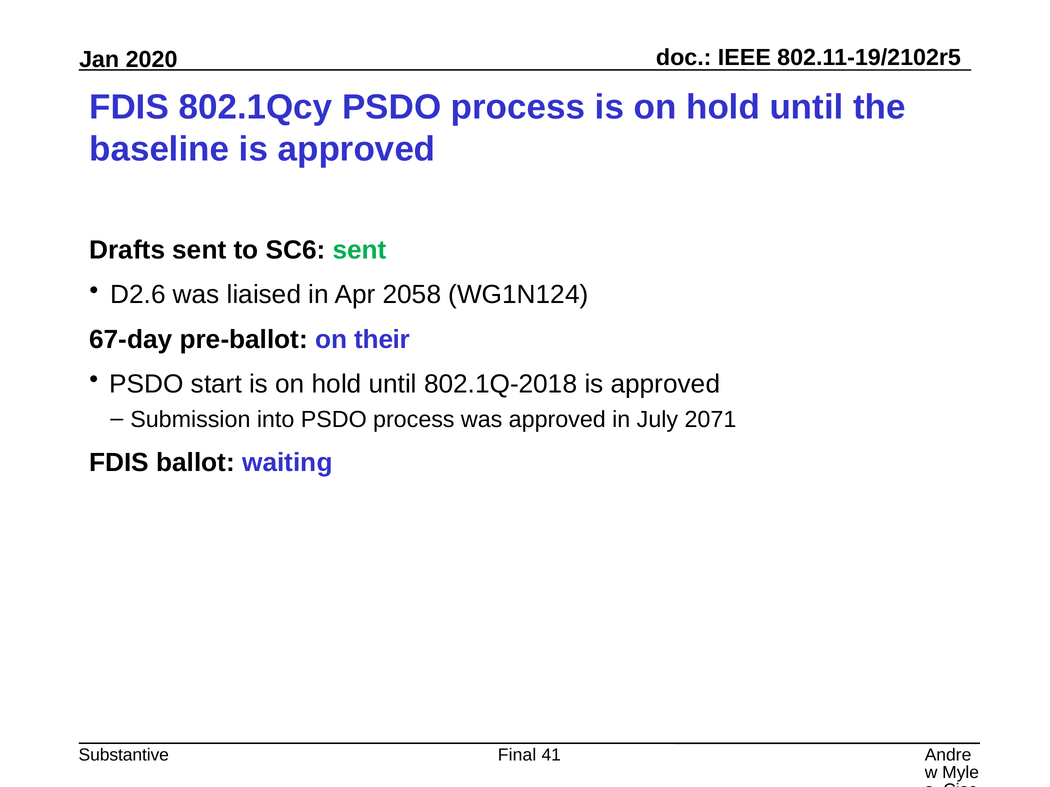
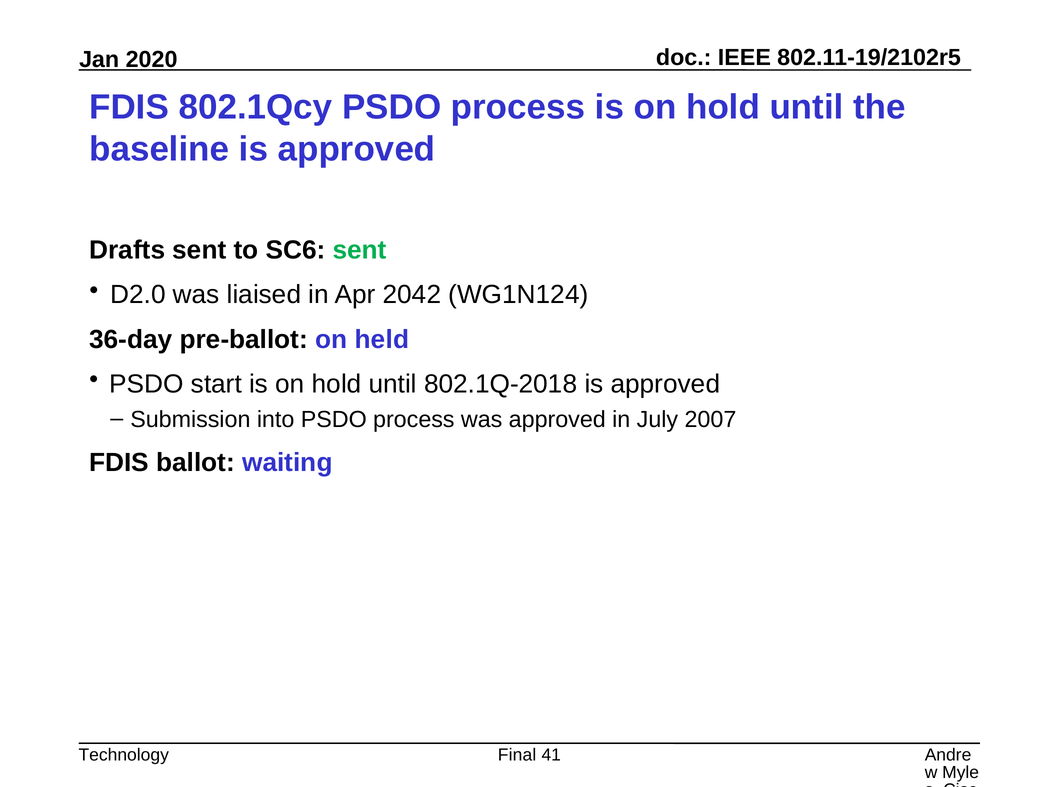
D2.6: D2.6 -> D2.0 (138, 295)
2058: 2058 -> 2042 (412, 295)
67-day: 67-day -> 36-day (131, 340)
their: their -> held (382, 340)
2071: 2071 -> 2007 (710, 420)
Substantive: Substantive -> Technology (124, 755)
